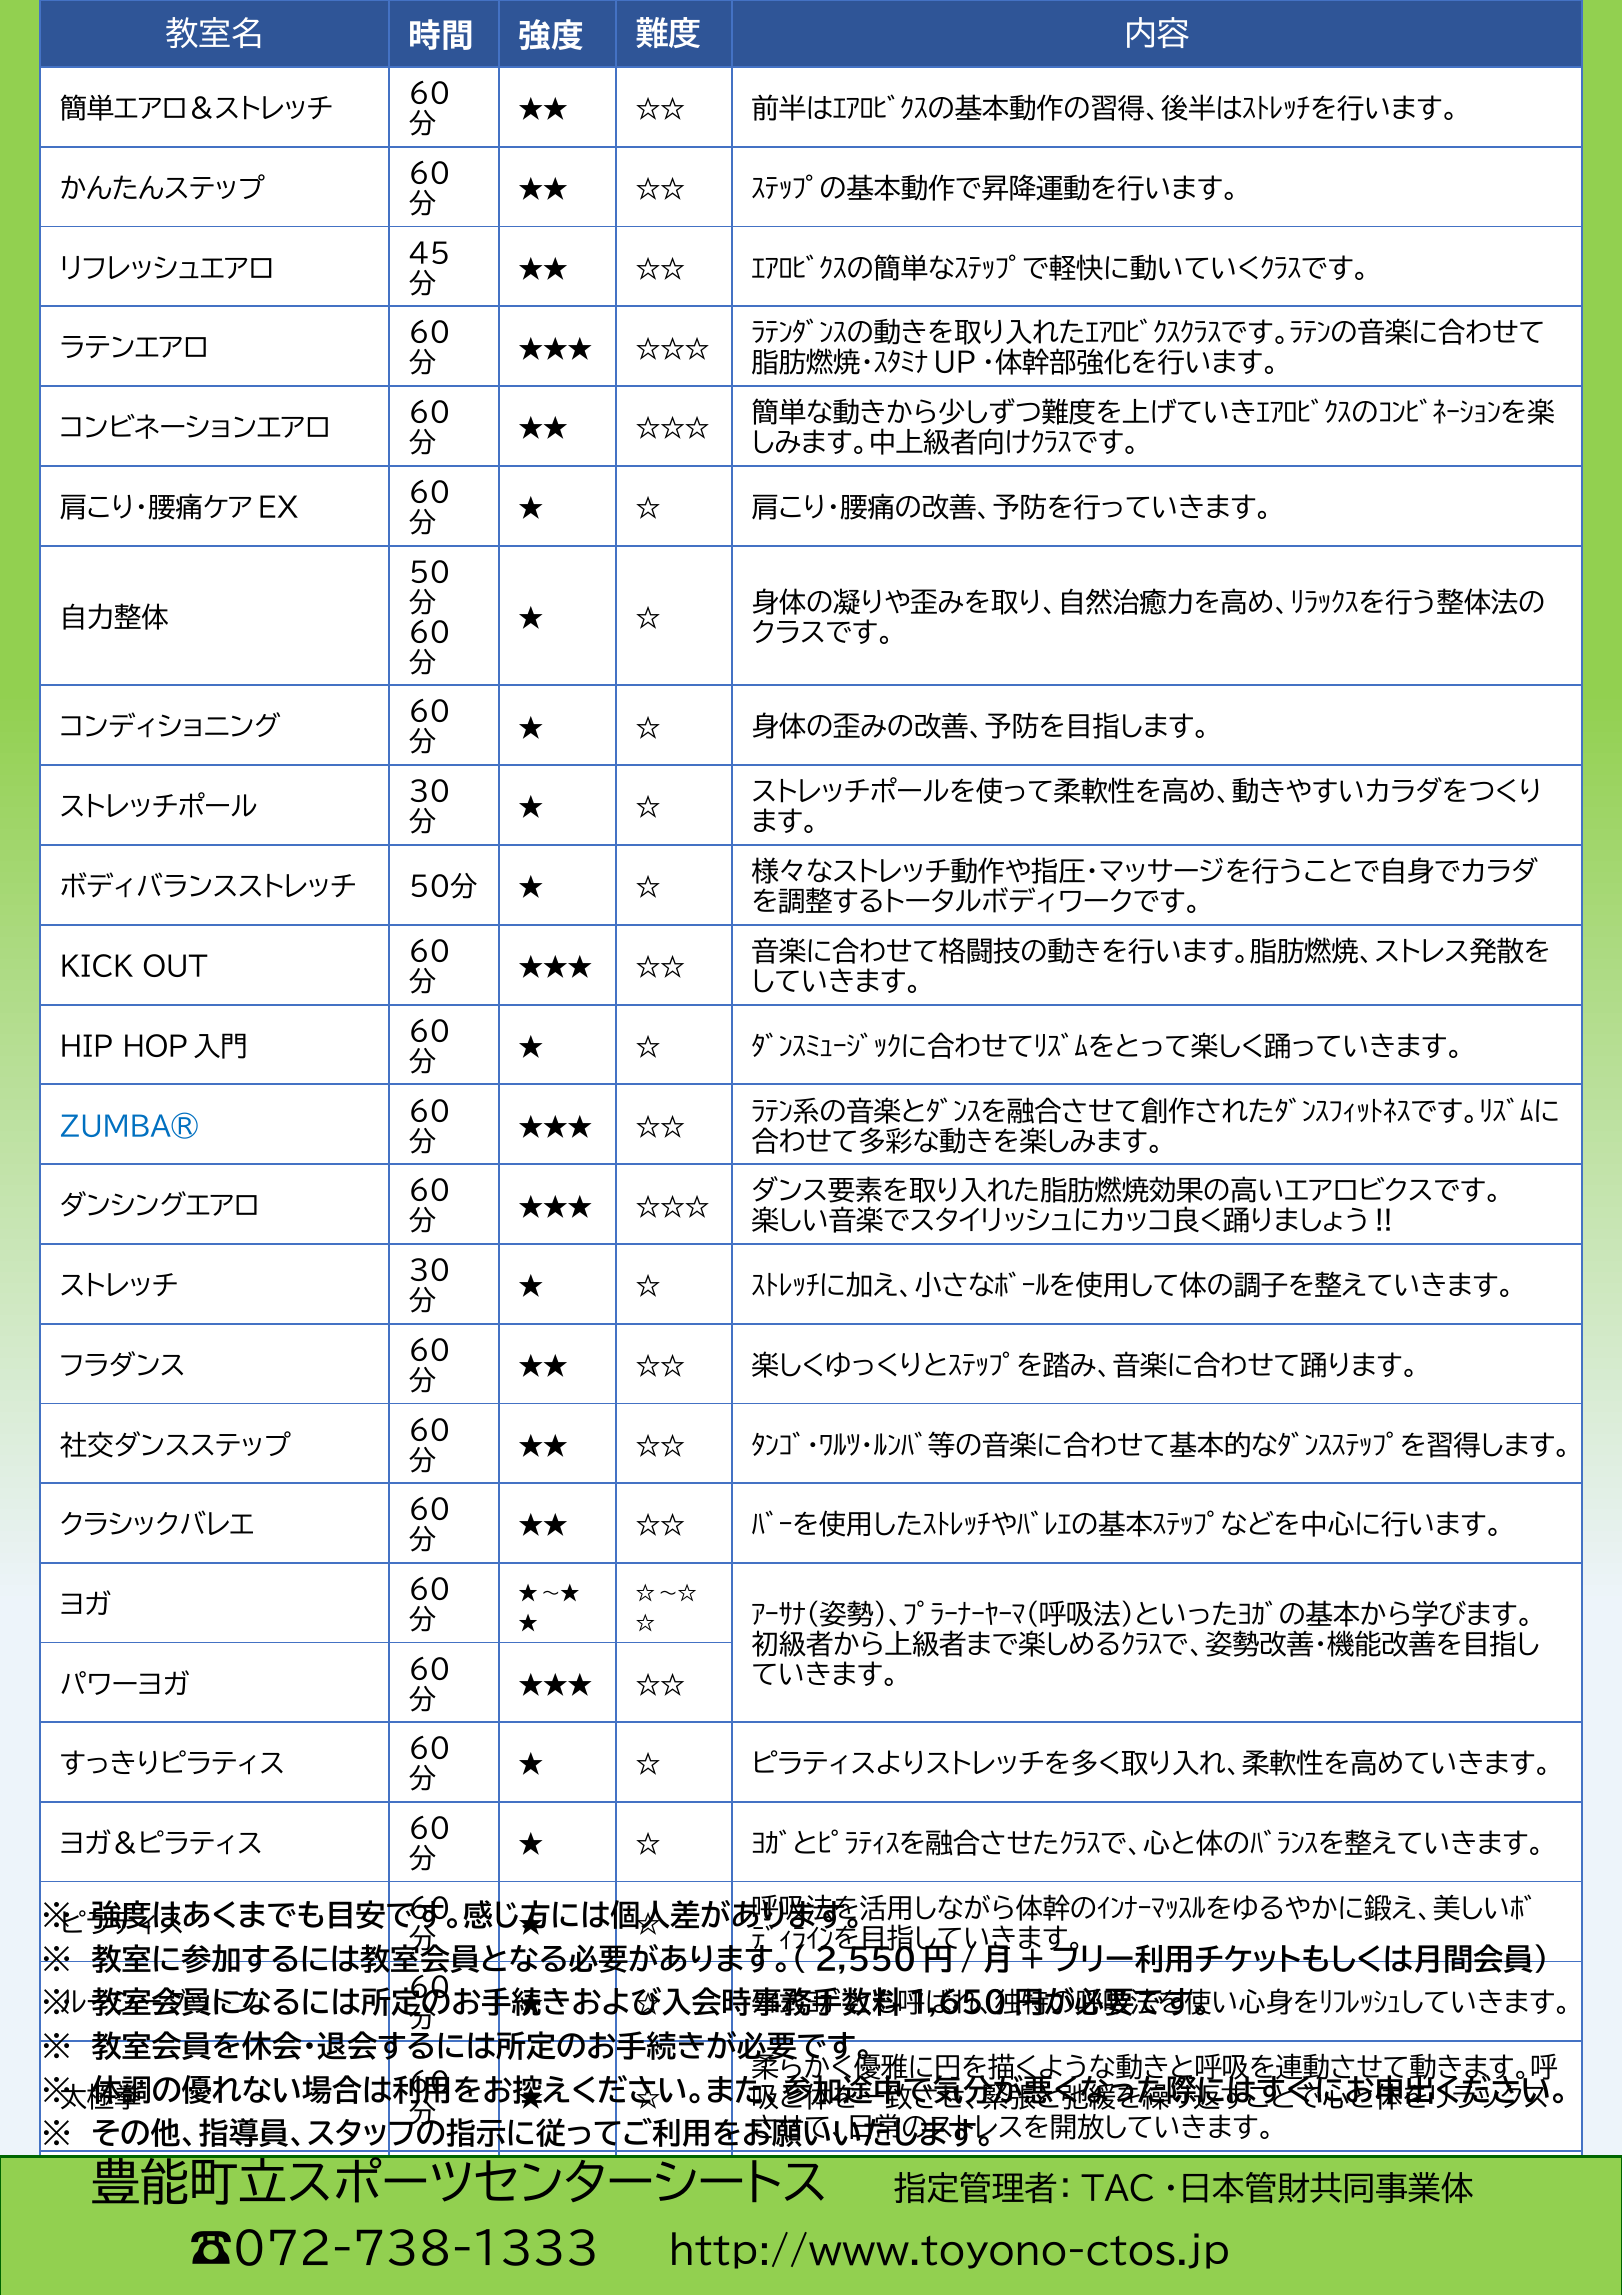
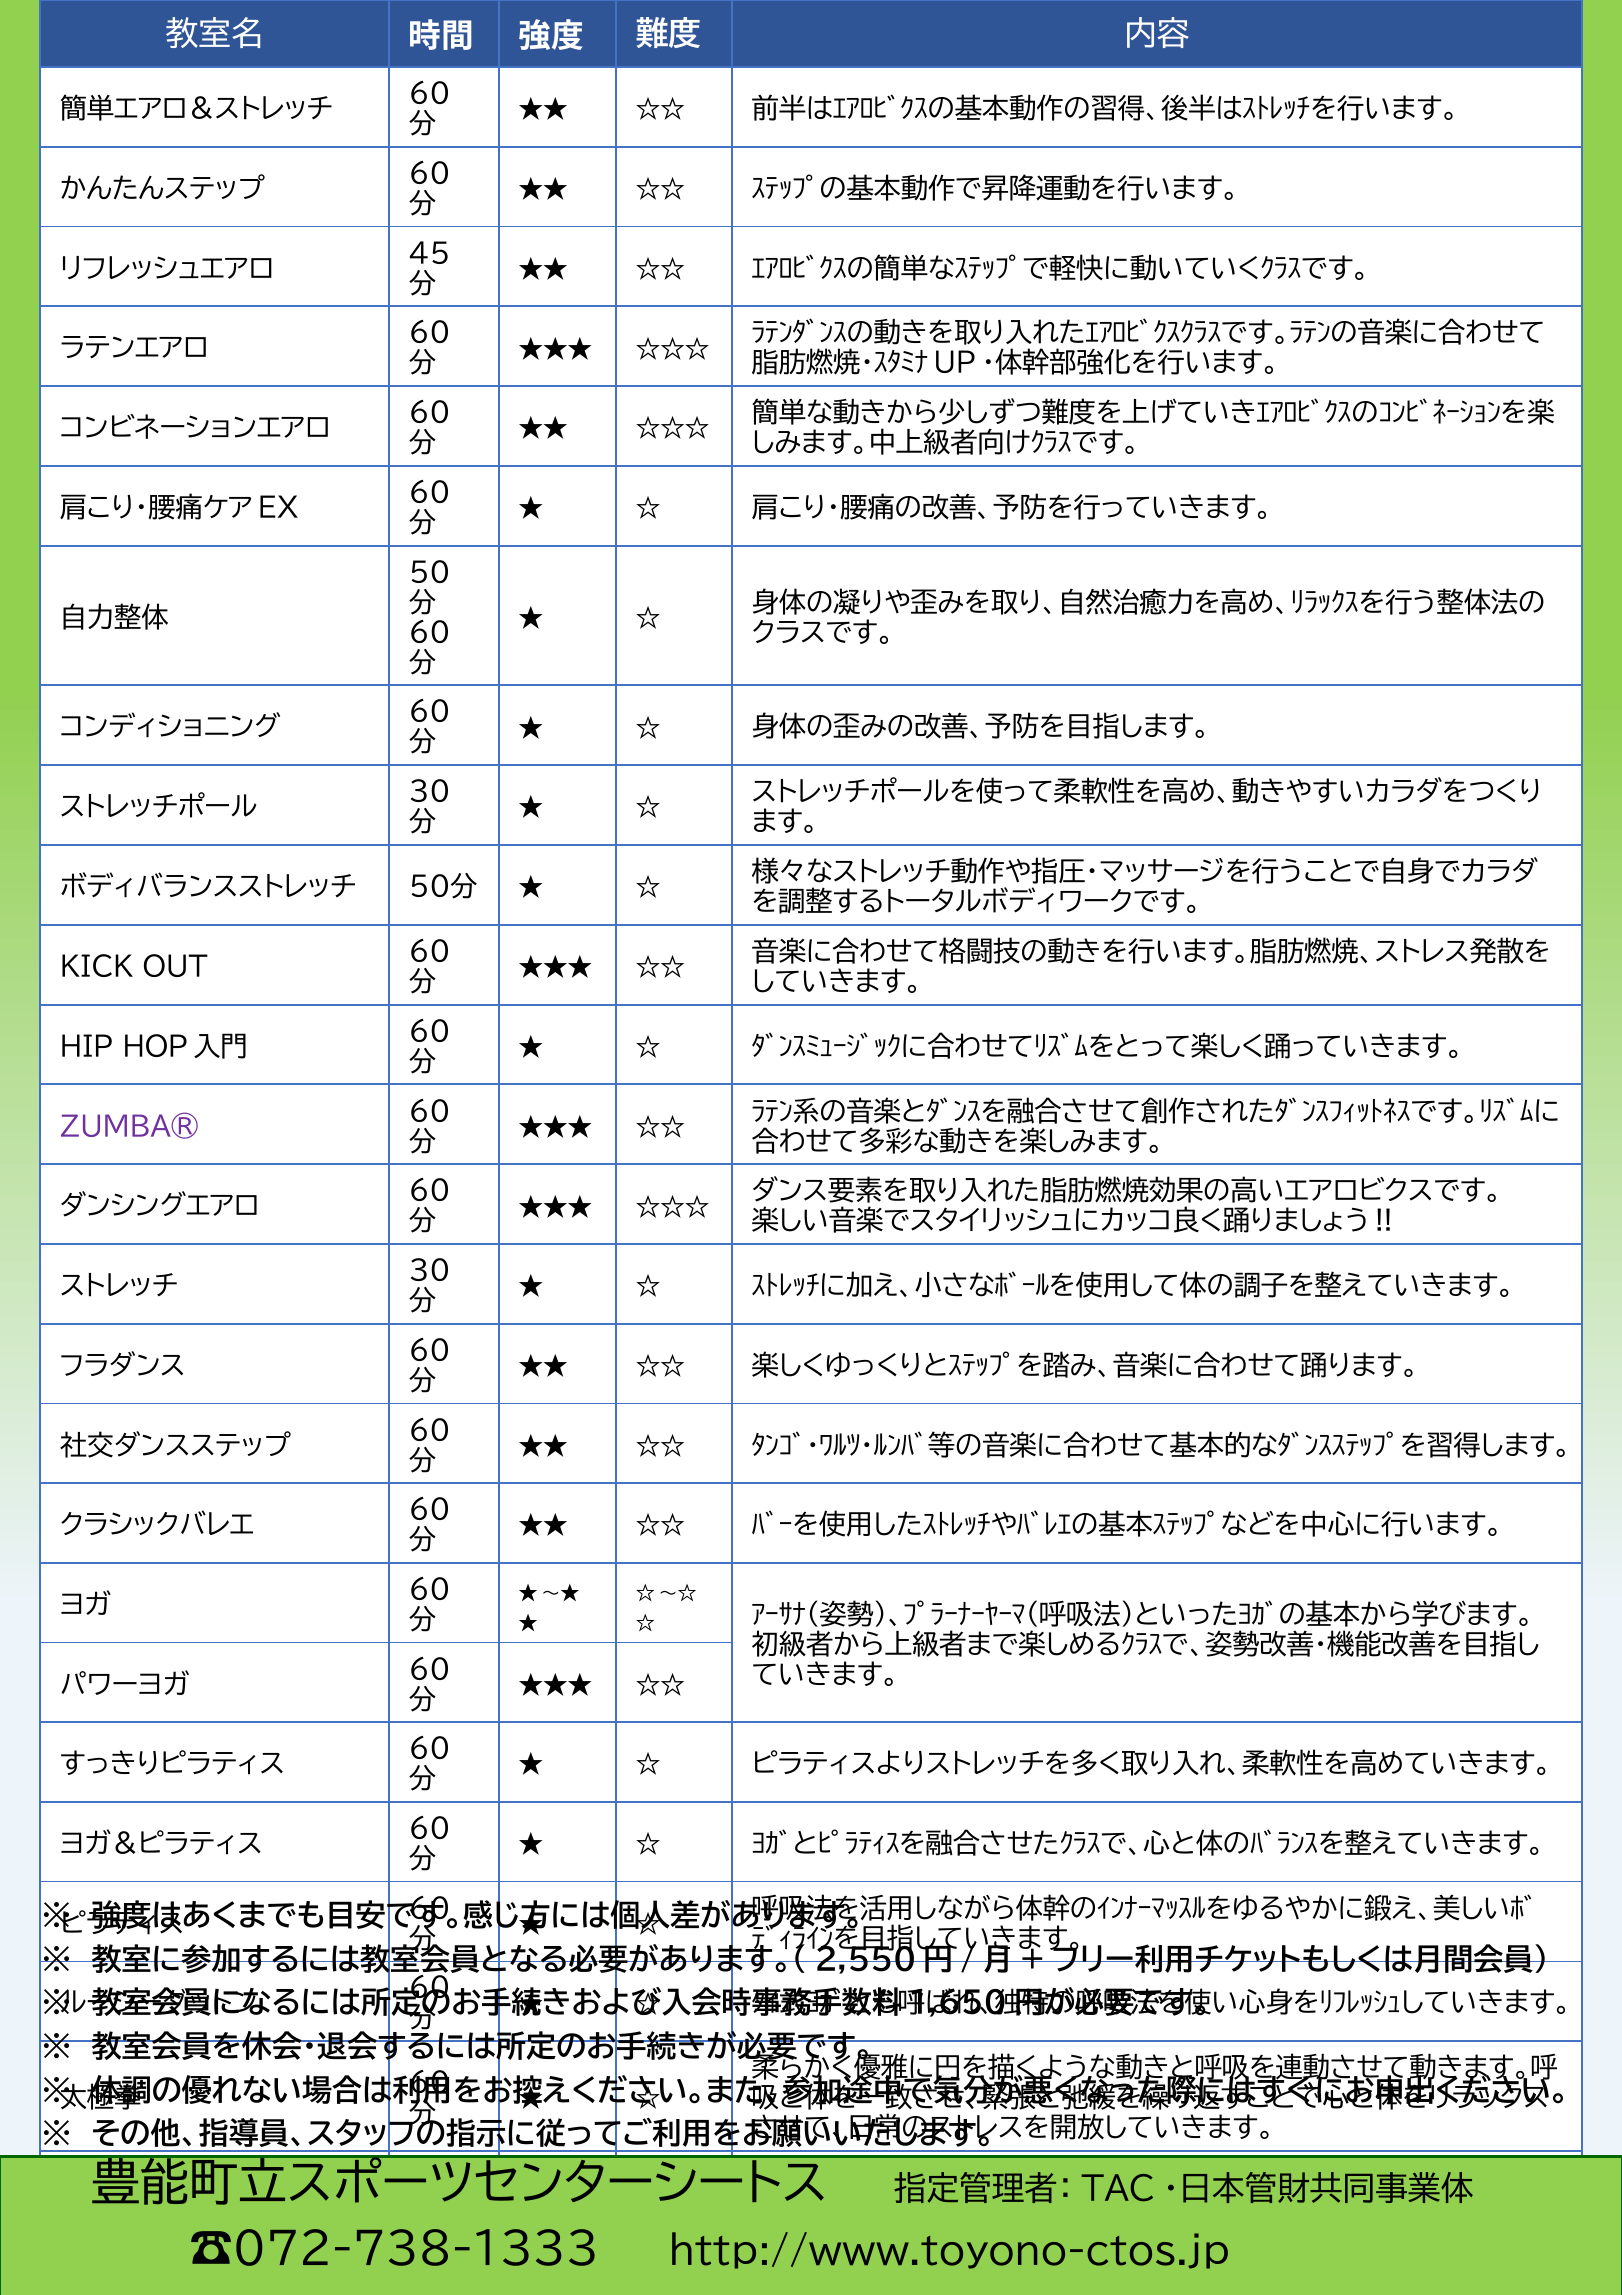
ZUMBA® colour: blue -> purple (129, 1127)
